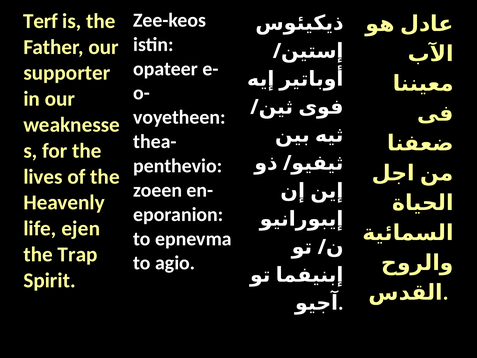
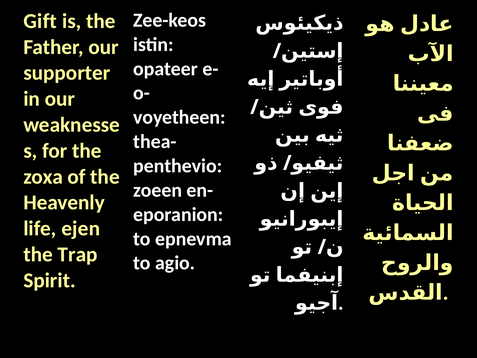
Terf: Terf -> Gift (40, 21)
lives: lives -> zoxa (43, 177)
